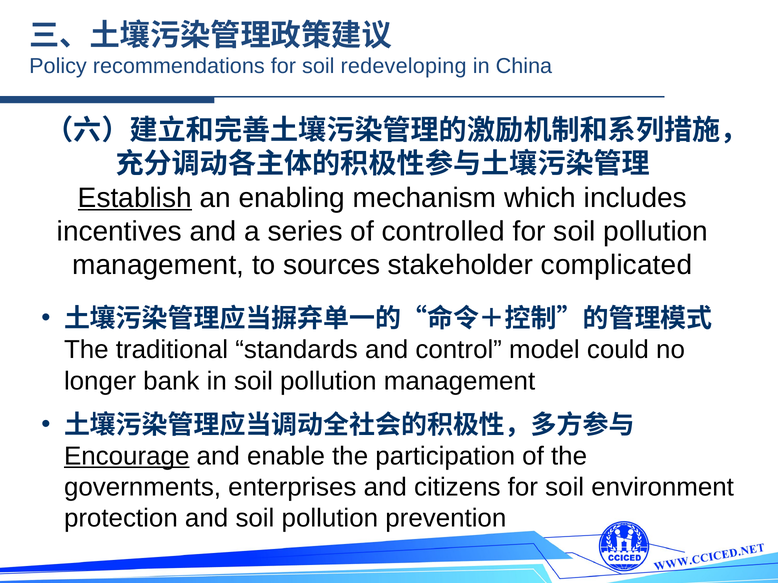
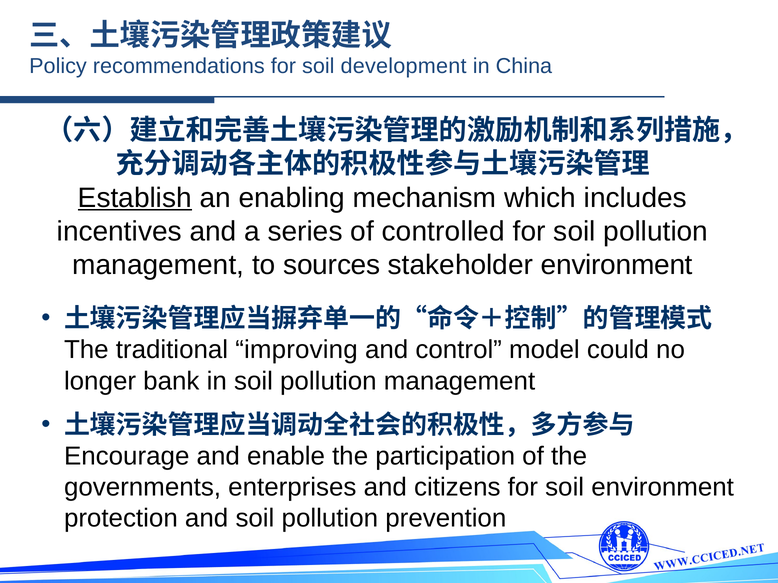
redeveloping: redeveloping -> development (404, 66)
stakeholder complicated: complicated -> environment (617, 265)
standards: standards -> improving (296, 350)
Encourage underline: present -> none (127, 457)
